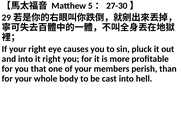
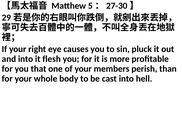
it right: right -> flesh (52, 59)
